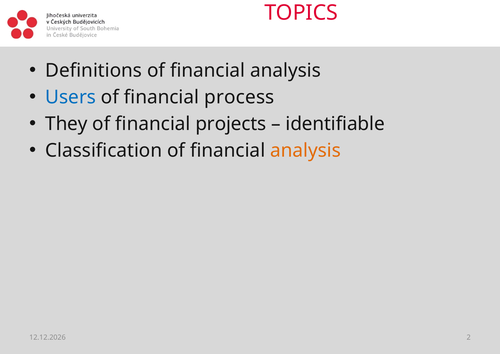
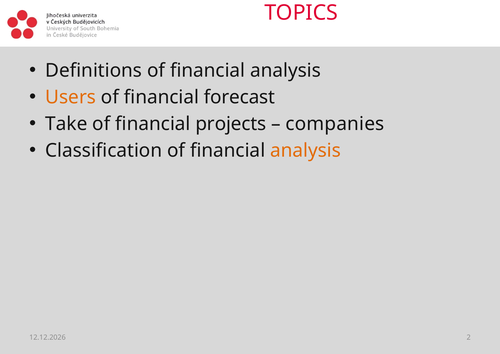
Users colour: blue -> orange (71, 97)
process: process -> forecast (239, 97)
They: They -> Take (66, 124)
identifiable: identifiable -> companies (335, 124)
